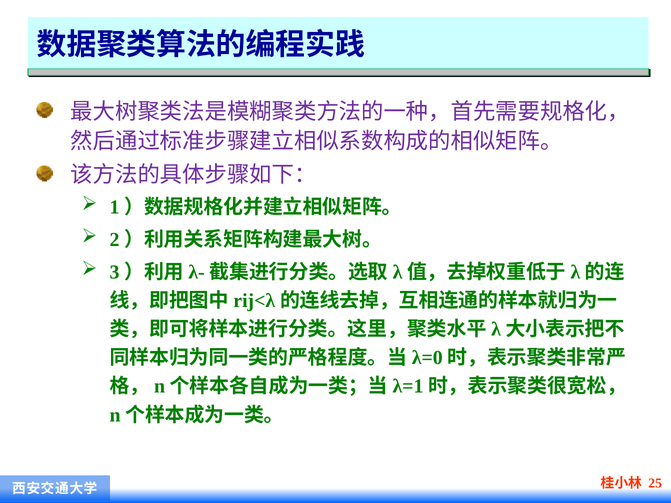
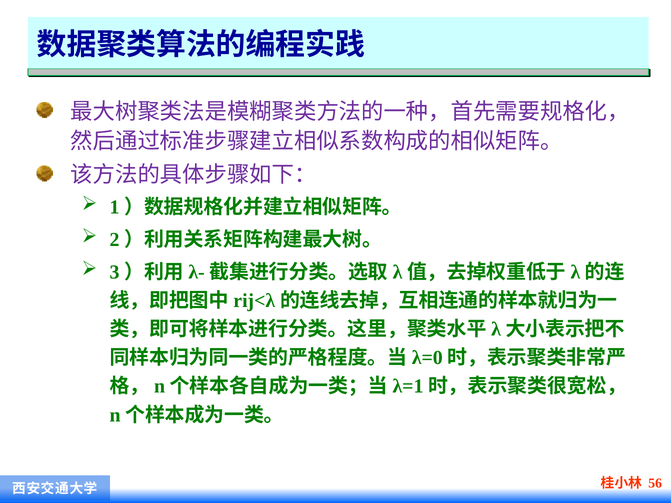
25: 25 -> 56 (655, 483)
